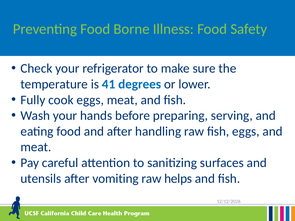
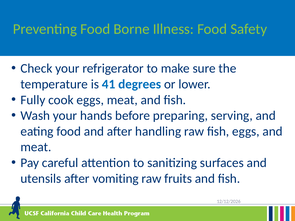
helps: helps -> fruits (178, 179)
